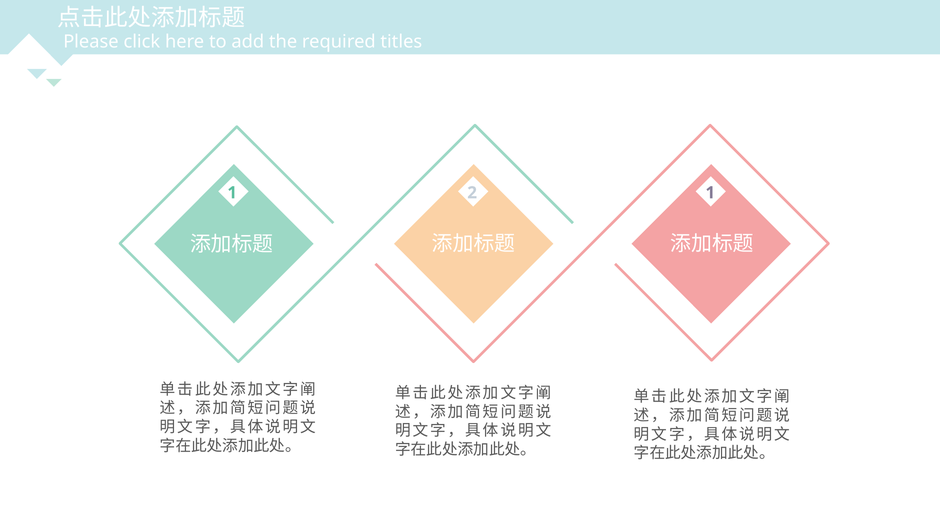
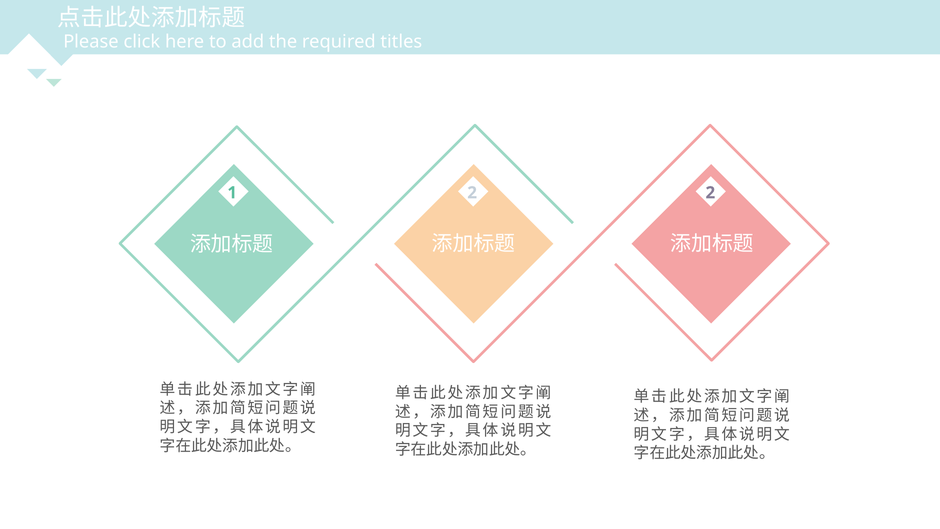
2 1: 1 -> 2 (710, 193)
